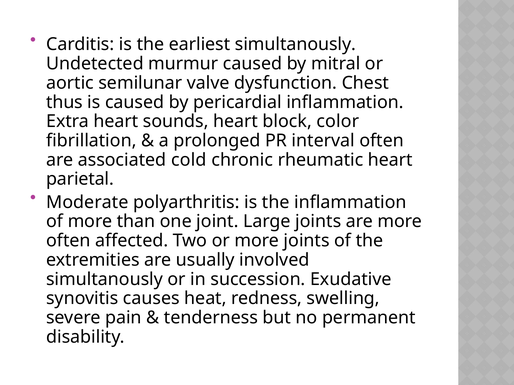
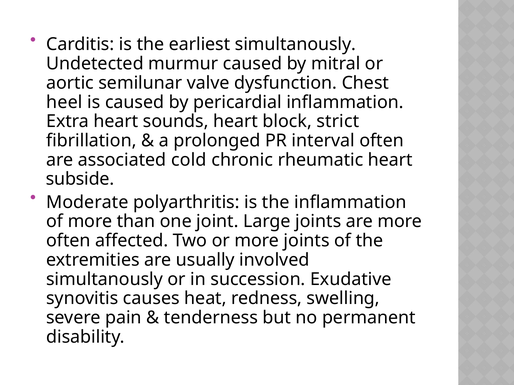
thus: thus -> heel (64, 102)
color: color -> strict (338, 122)
parietal: parietal -> subside (80, 179)
